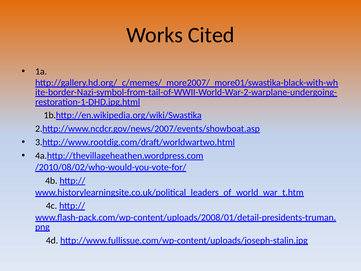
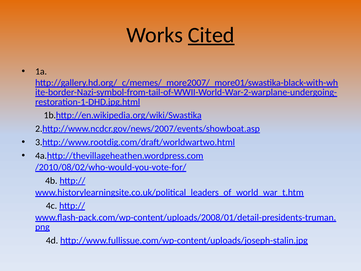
Cited underline: none -> present (211, 35)
